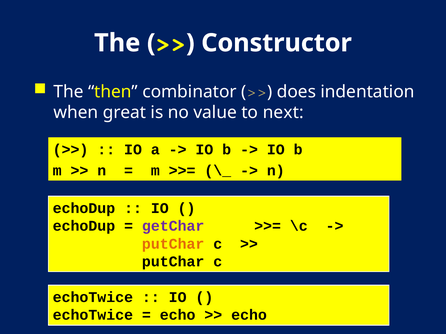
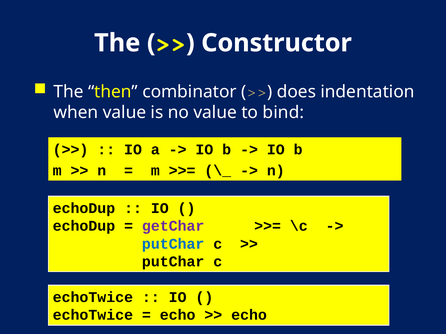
when great: great -> value (124, 113)
next: next -> bind (283, 113)
putChar colour: orange -> blue (173, 244)
